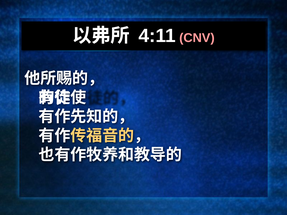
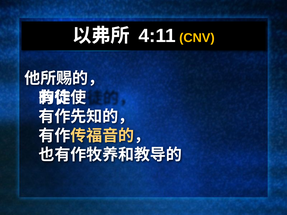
CNV colour: pink -> yellow (197, 38)
